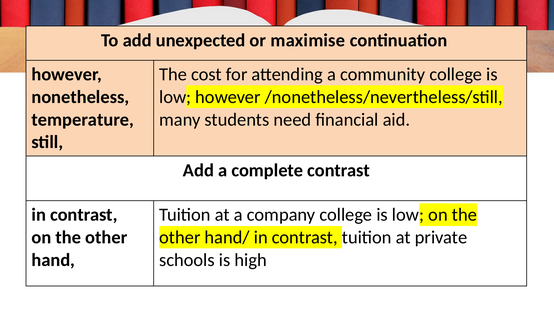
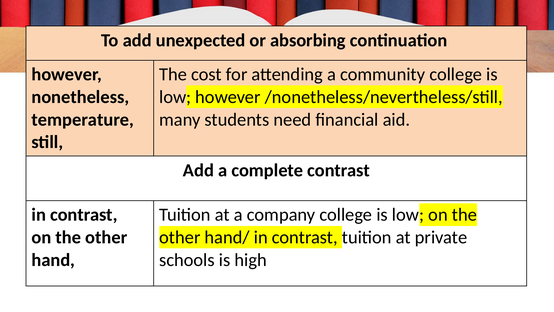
maximise: maximise -> absorbing (308, 40)
